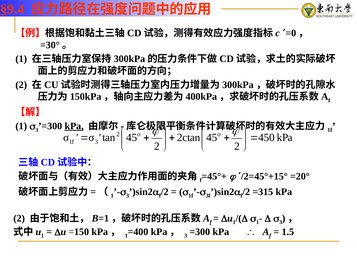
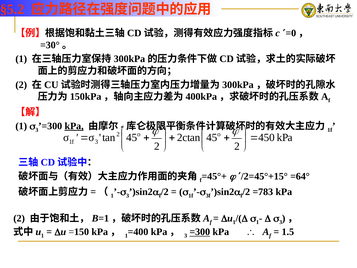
§9.4: §9.4 -> §5.2 (12, 9)
=20°: =20° -> =64° (300, 176)
=315: =315 -> =783 (263, 192)
=300 underline: none -> present (200, 232)
